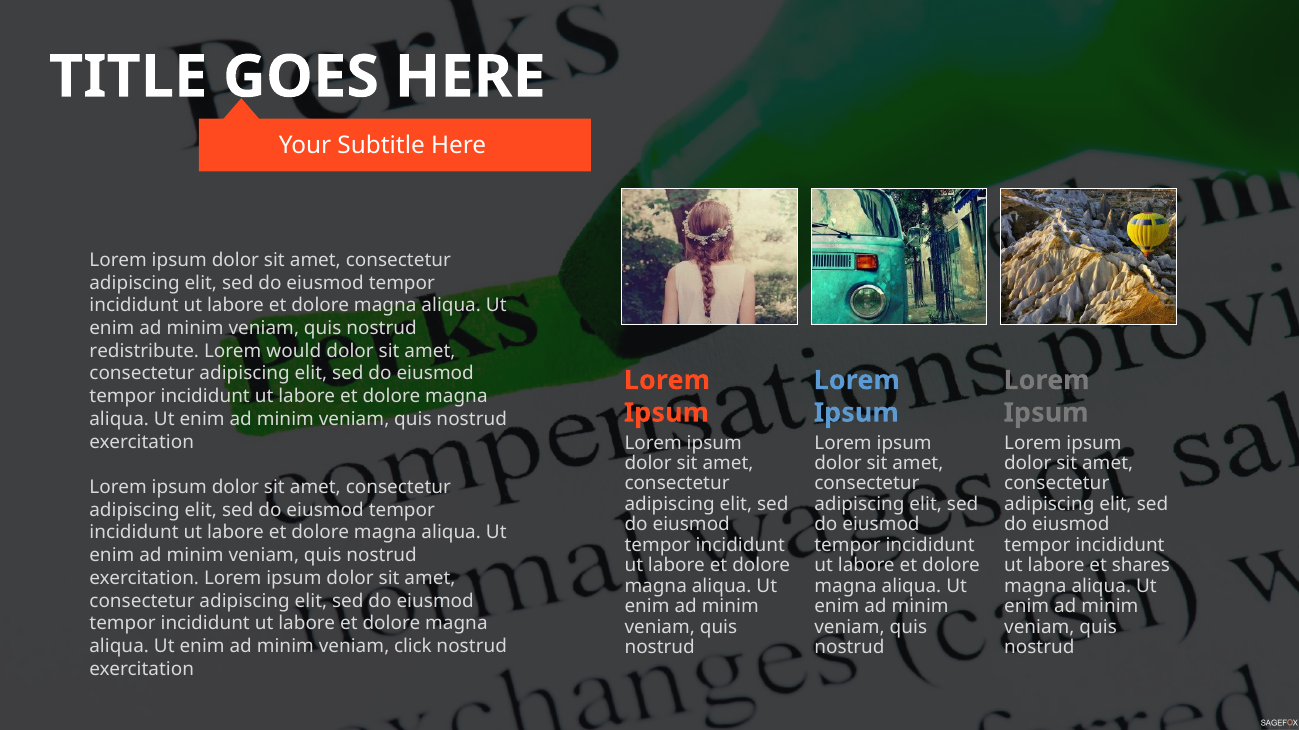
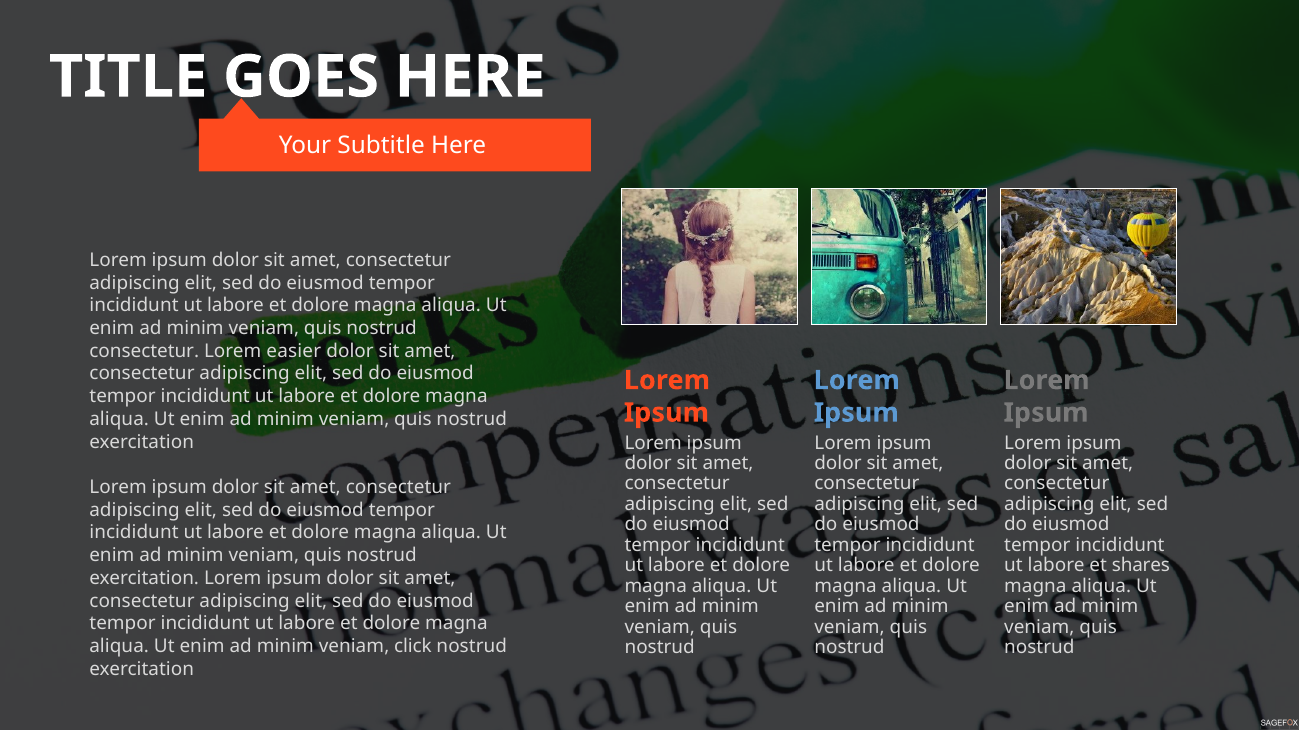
redistribute: redistribute -> consectetur (144, 351)
would: would -> easier (294, 351)
